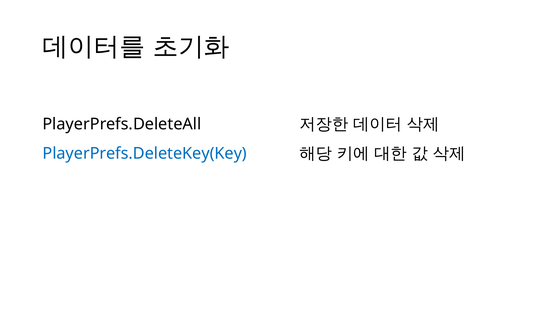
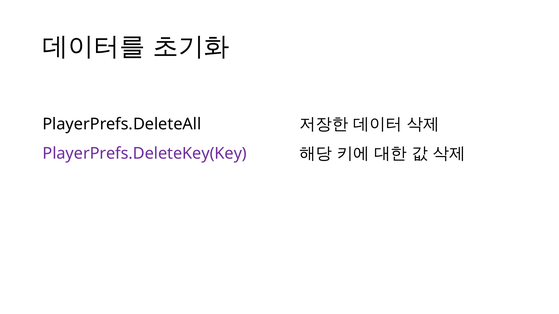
PlayerPrefs.DeleteKey(Key colour: blue -> purple (145, 154)
